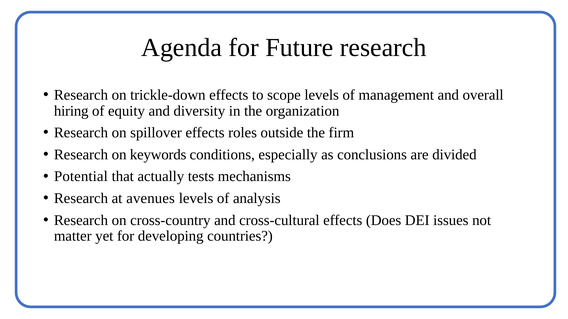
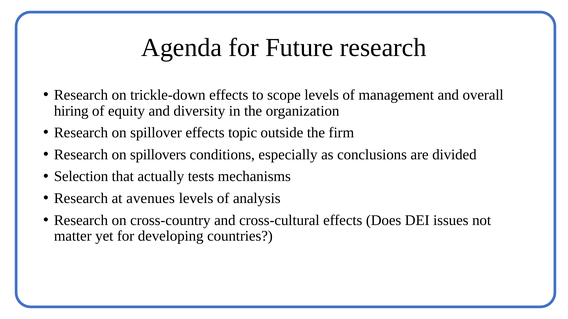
roles: roles -> topic (243, 133)
keywords: keywords -> spillovers (158, 155)
Potential: Potential -> Selection (81, 177)
